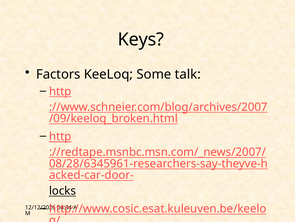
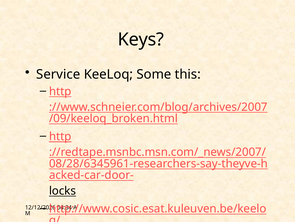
Factors: Factors -> Service (58, 74)
talk: talk -> this (188, 74)
